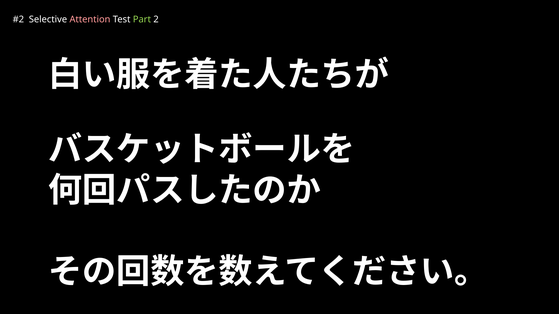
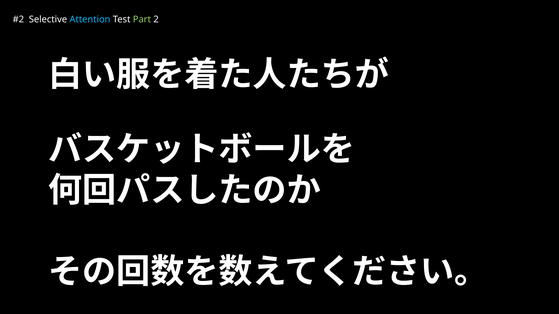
Attention colour: pink -> light blue (90, 20)
